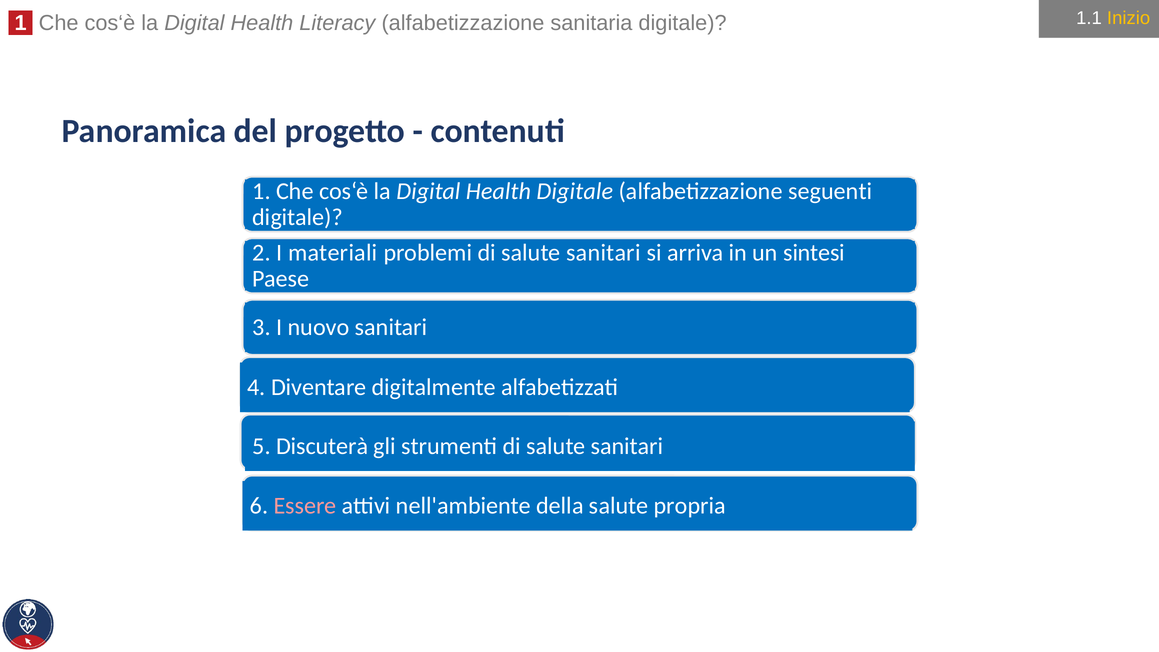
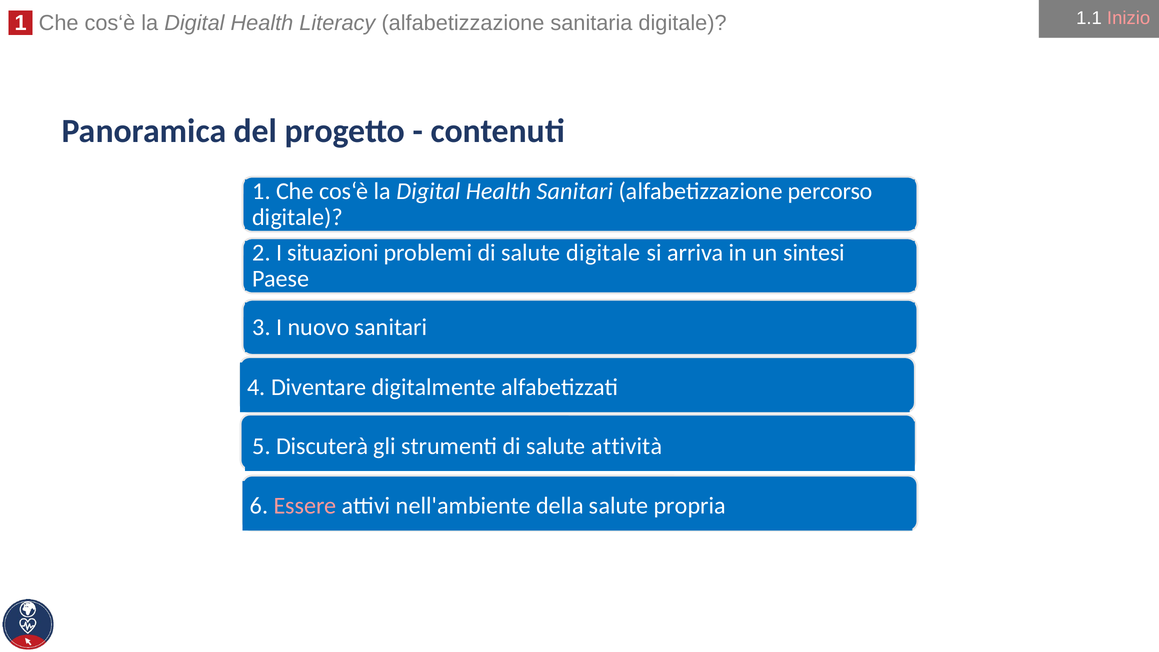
Inizio colour: yellow -> pink (1129, 18)
Health Digitale: Digitale -> Sanitari (575, 191)
seguenti: seguenti -> percorso (830, 191)
materiali: materiali -> situazioni (333, 253)
problemi di salute sanitari: sanitari -> digitale (603, 253)
strumenti di salute sanitari: sanitari -> attività (627, 446)
